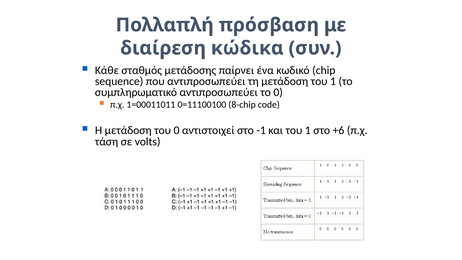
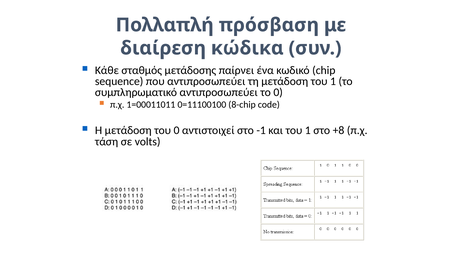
+6: +6 -> +8 (339, 130)
